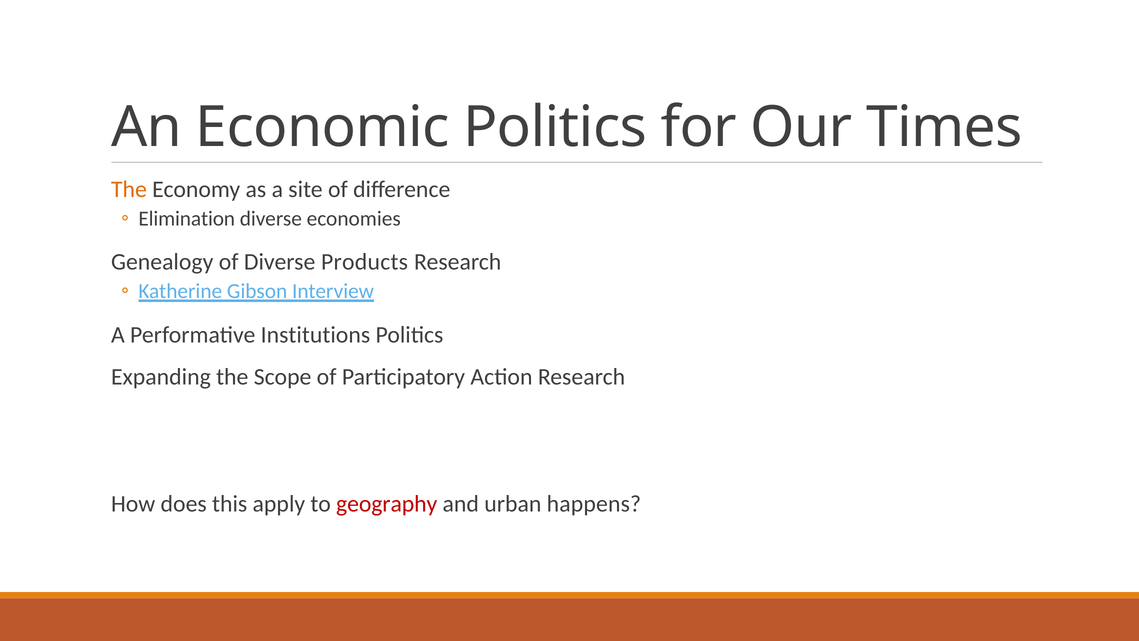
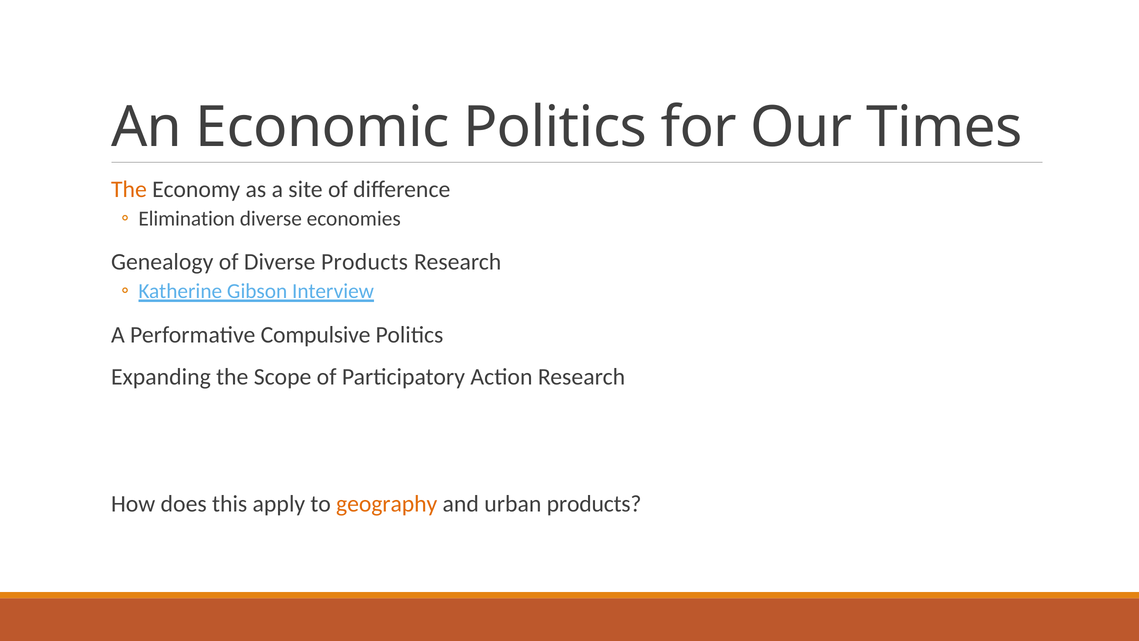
Institutions: Institutions -> Compulsive (316, 335)
geography colour: red -> orange (387, 504)
urban happens: happens -> products (594, 504)
